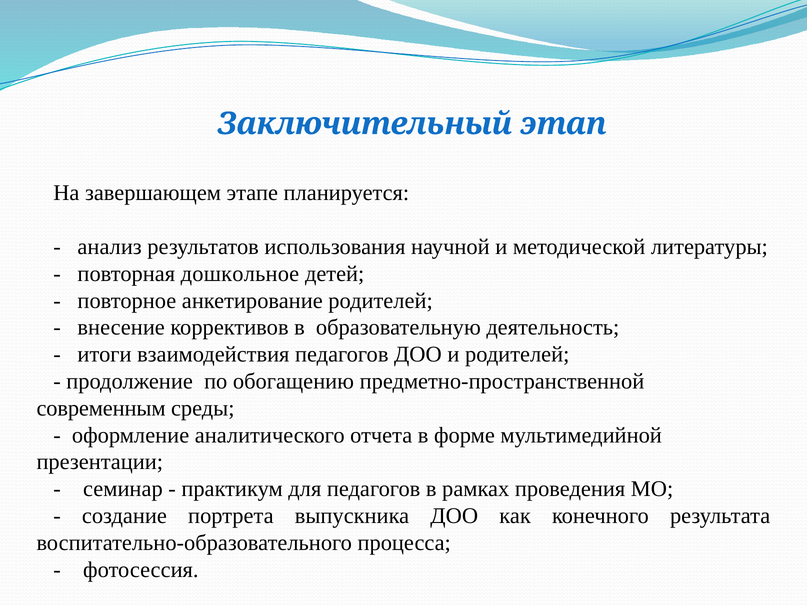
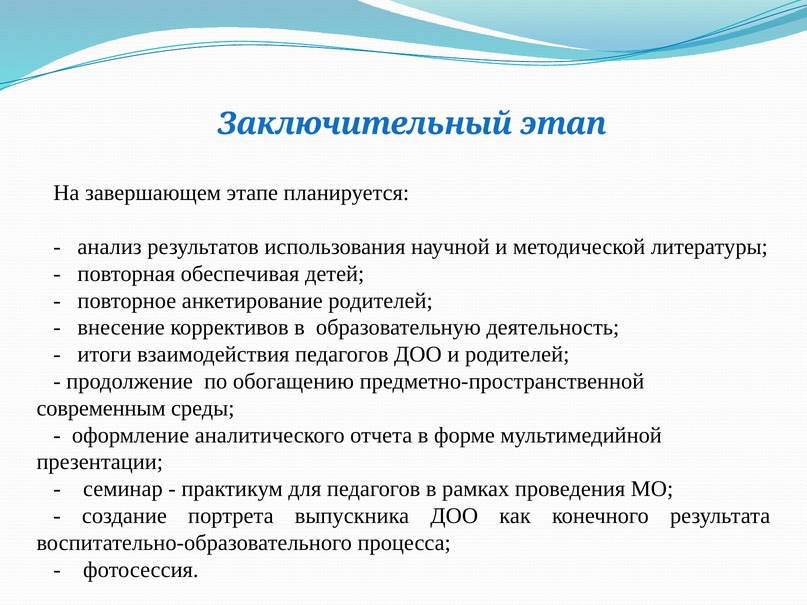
дошкольное: дошкольное -> обеспечивая (240, 274)
